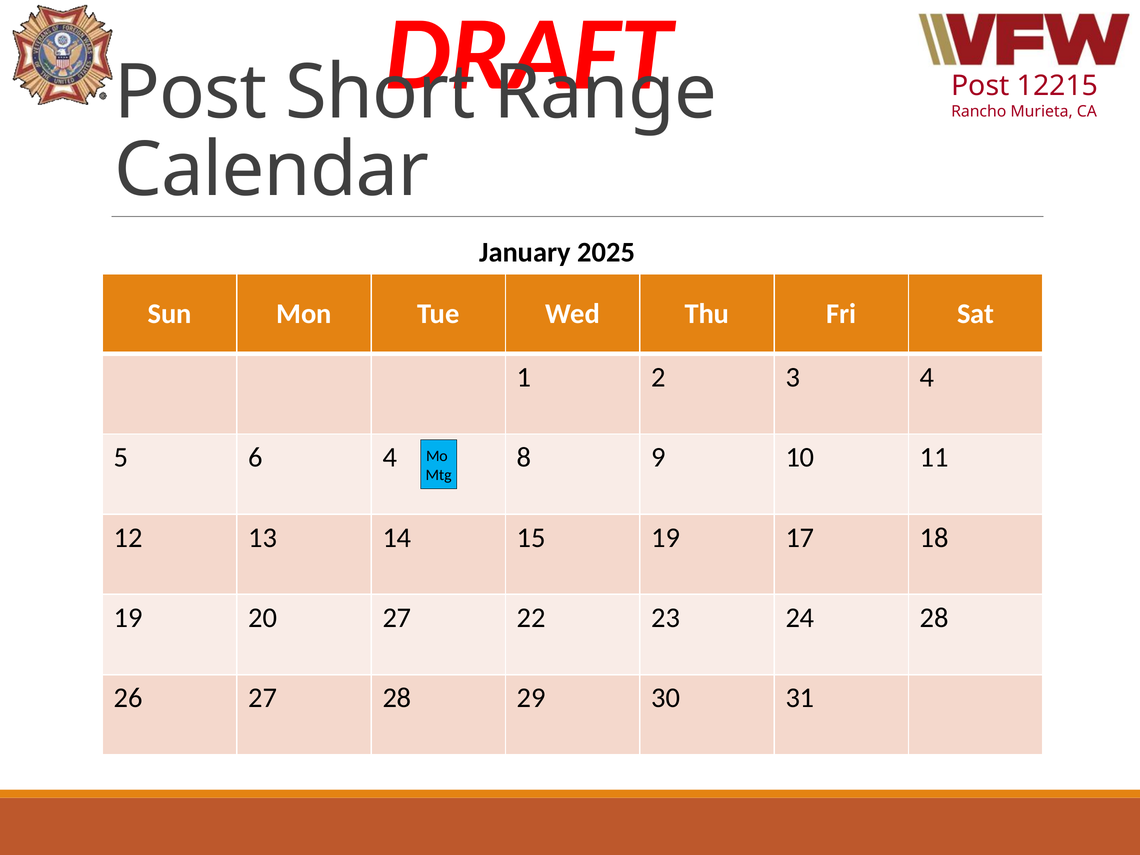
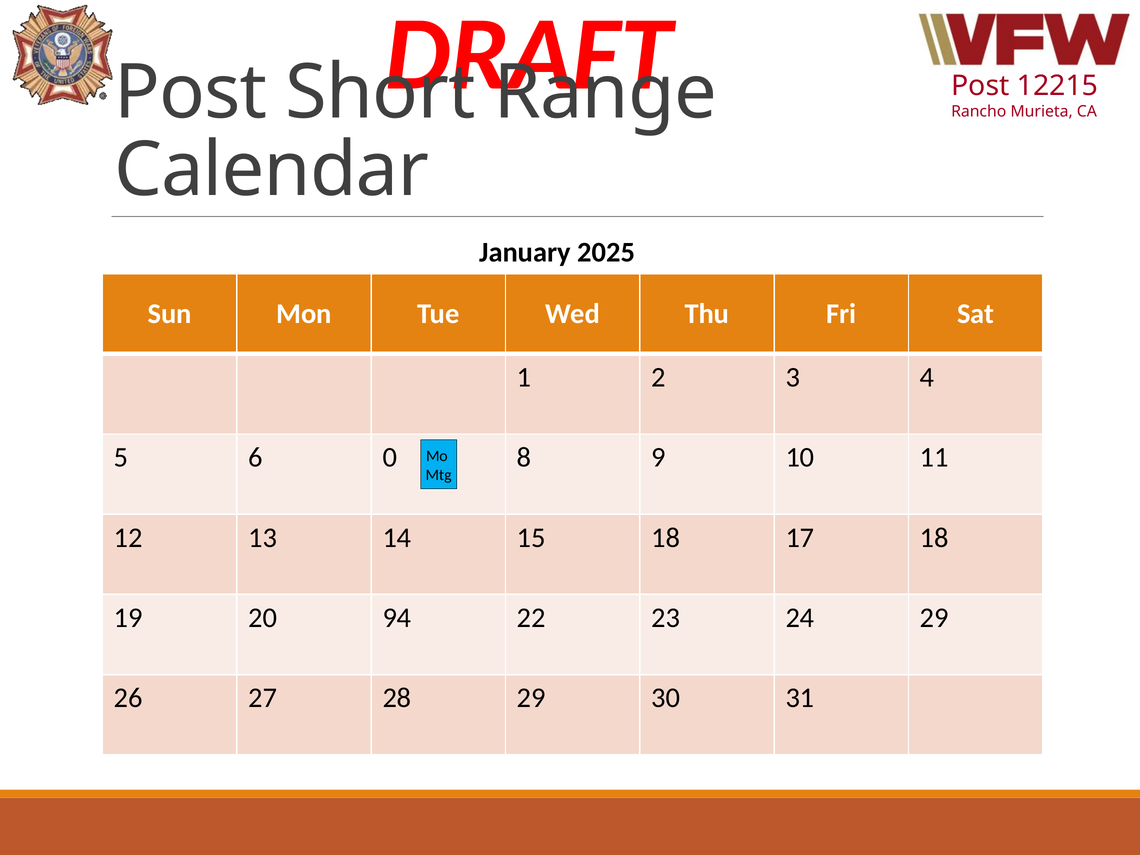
6 4: 4 -> 0 (390, 457)
15 19: 19 -> 18 (666, 538)
20 27: 27 -> 94 (397, 618)
24 28: 28 -> 29 (934, 618)
